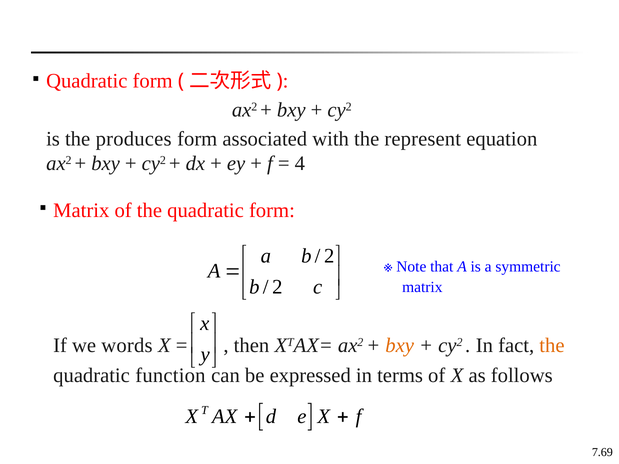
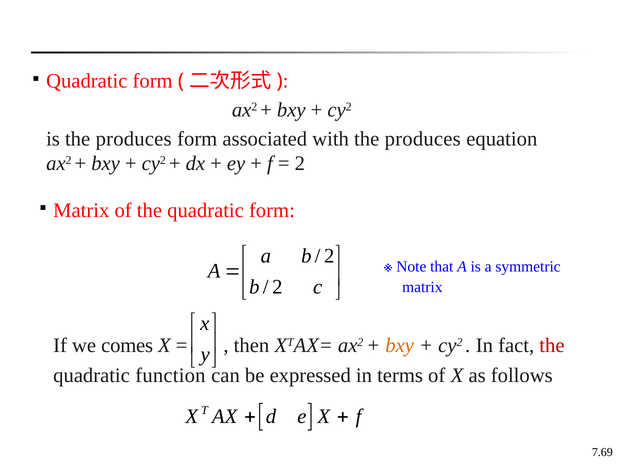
with the represent: represent -> produces (423, 139)
4: 4 -> 2 (300, 164)
words: words -> comes (127, 346)
the colour: orange -> red (552, 346)
